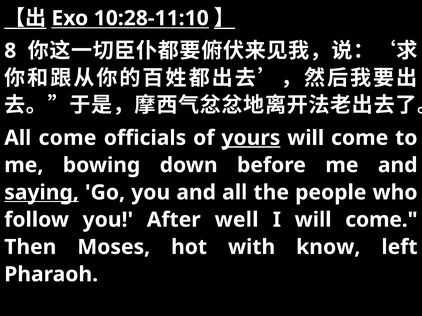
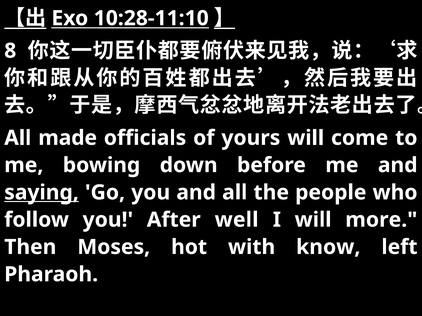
All come: come -> made (68, 138)
yours underline: present -> none (251, 138)
I will come: come -> more (381, 220)
